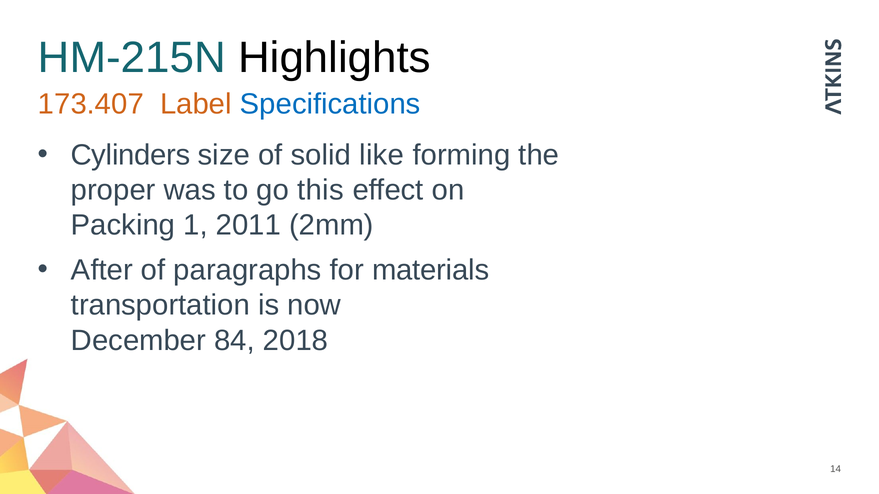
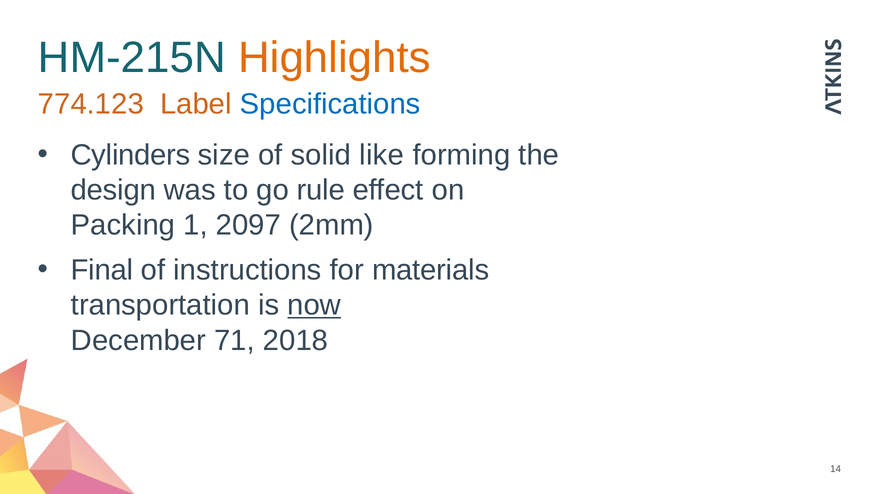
Highlights colour: black -> orange (334, 58)
173.407: 173.407 -> 774.123 (91, 104)
proper: proper -> design (113, 190)
this: this -> rule (321, 190)
2011: 2011 -> 2097 (248, 225)
After: After -> Final (102, 270)
paragraphs: paragraphs -> instructions (248, 270)
now underline: none -> present (314, 306)
84: 84 -> 71 (235, 341)
